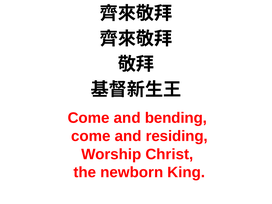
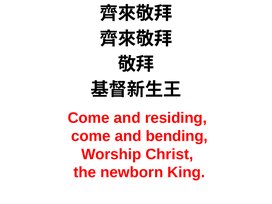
bending: bending -> residing (176, 118)
residing: residing -> bending (177, 136)
